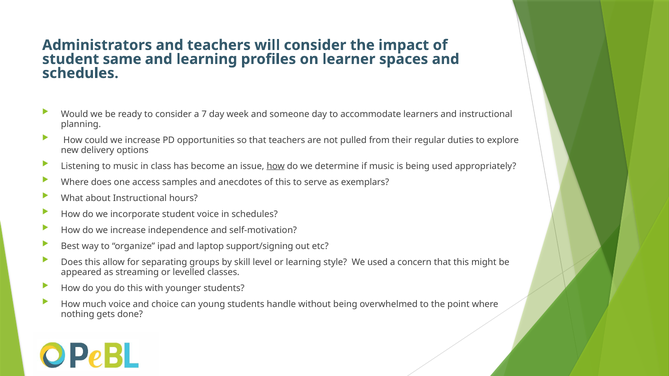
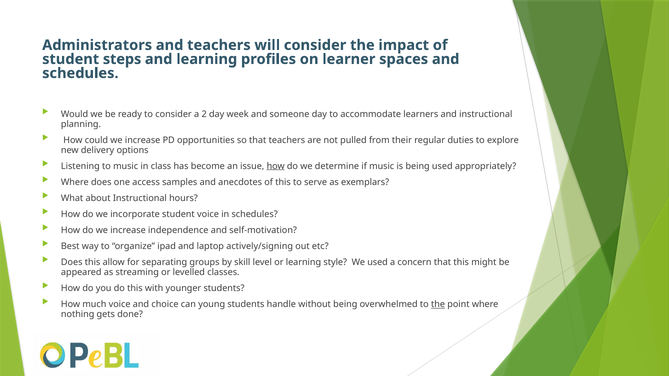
same: same -> steps (122, 59)
7: 7 -> 2 (204, 115)
support/signing: support/signing -> actively/signing (260, 247)
the underline: none -> present (438, 304)
